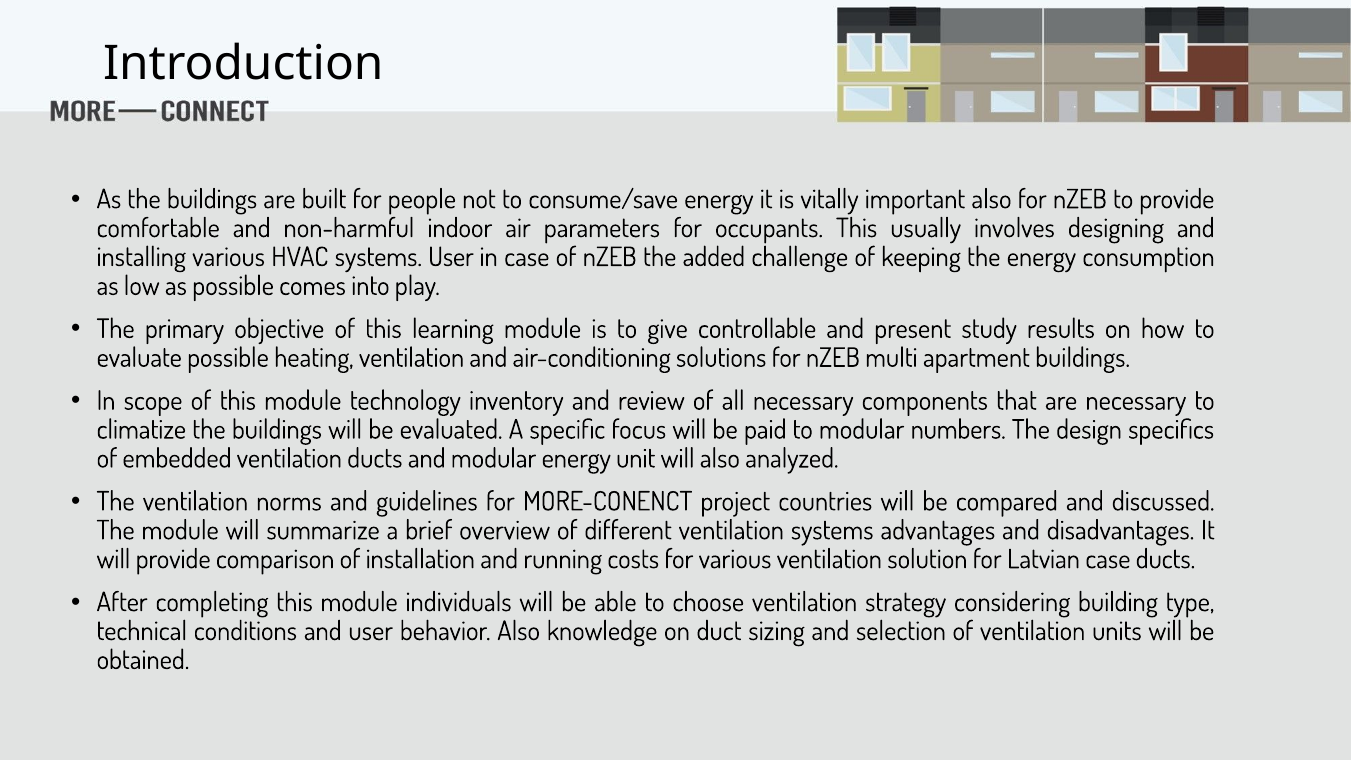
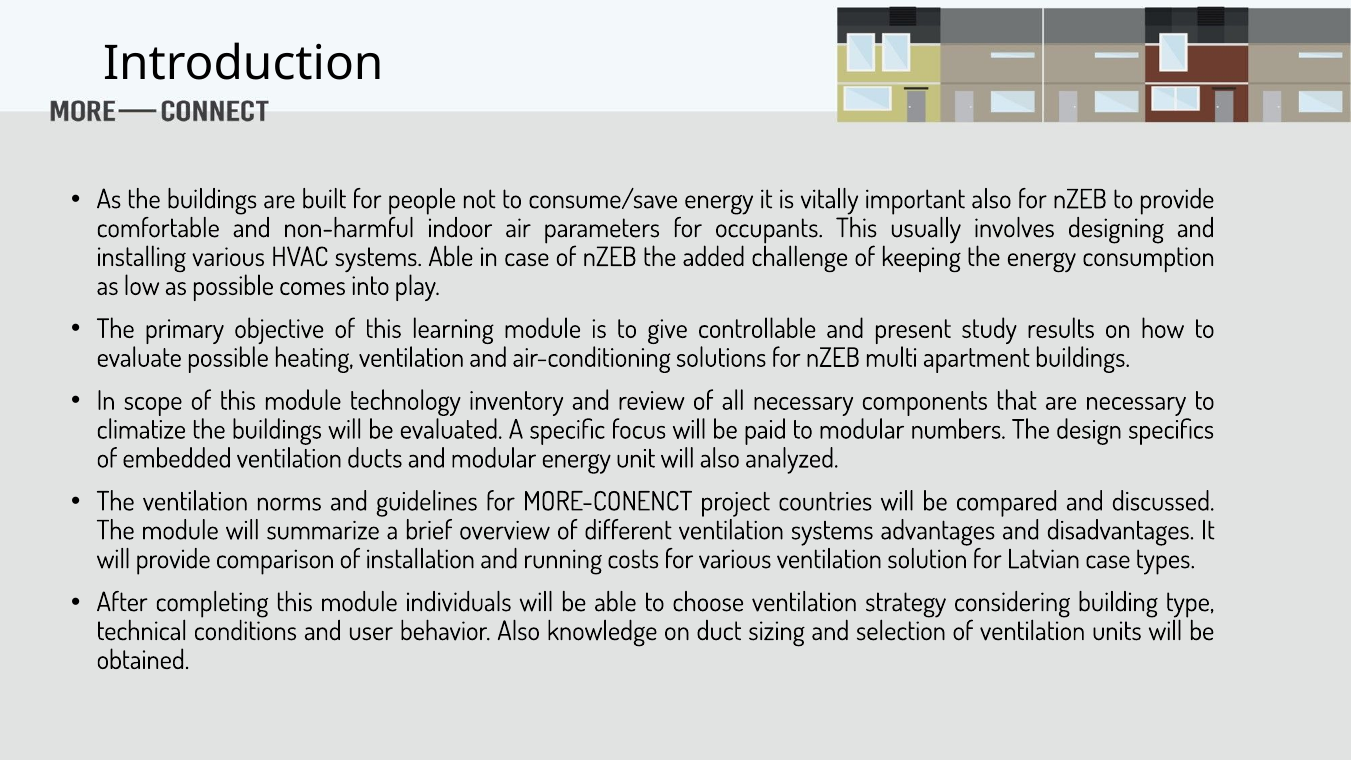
systems User: User -> Able (451, 257)
case ducts: ducts -> types (1165, 559)
